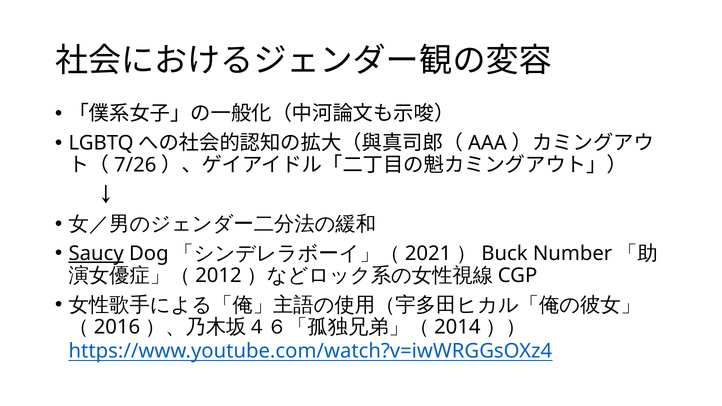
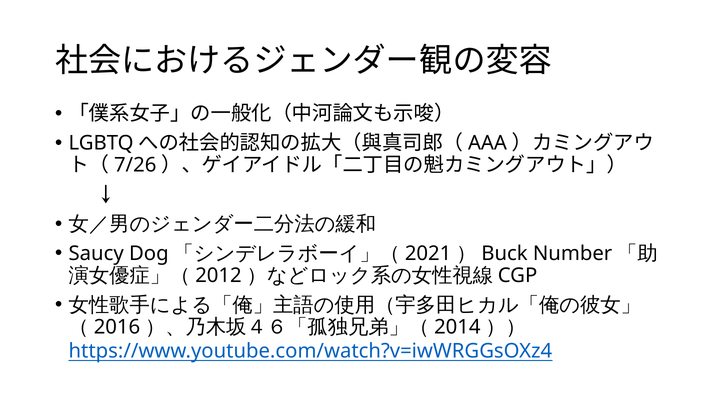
Saucy underline: present -> none (96, 254)
